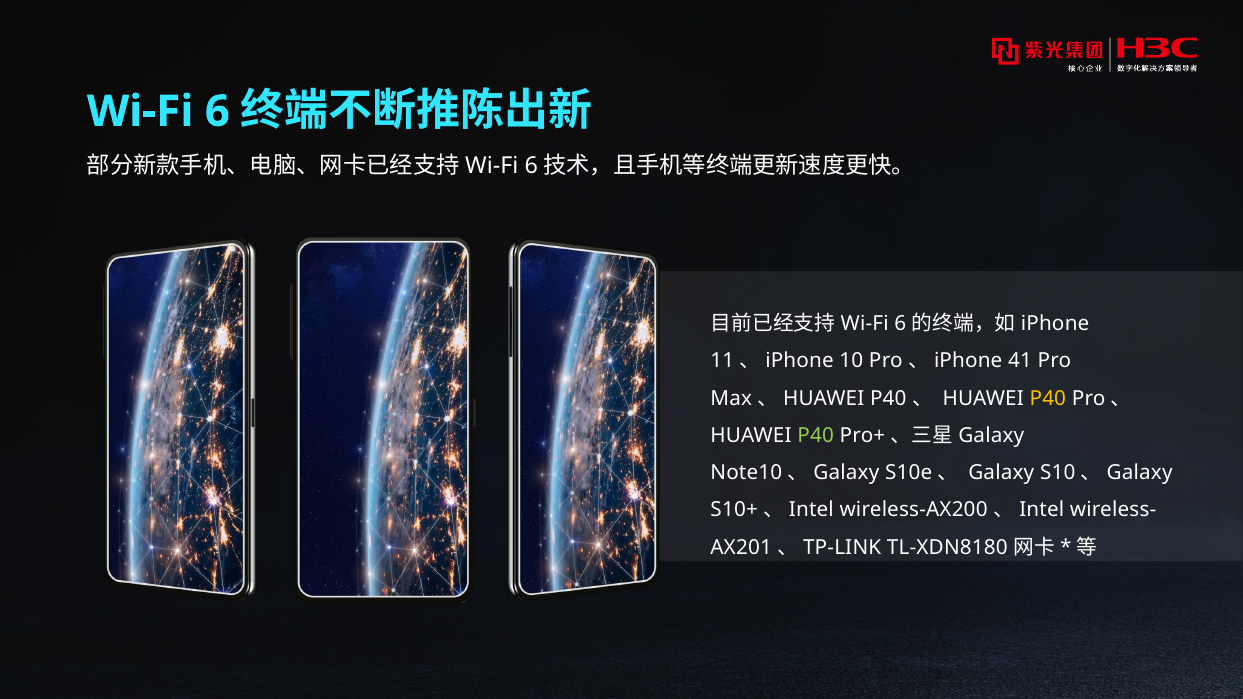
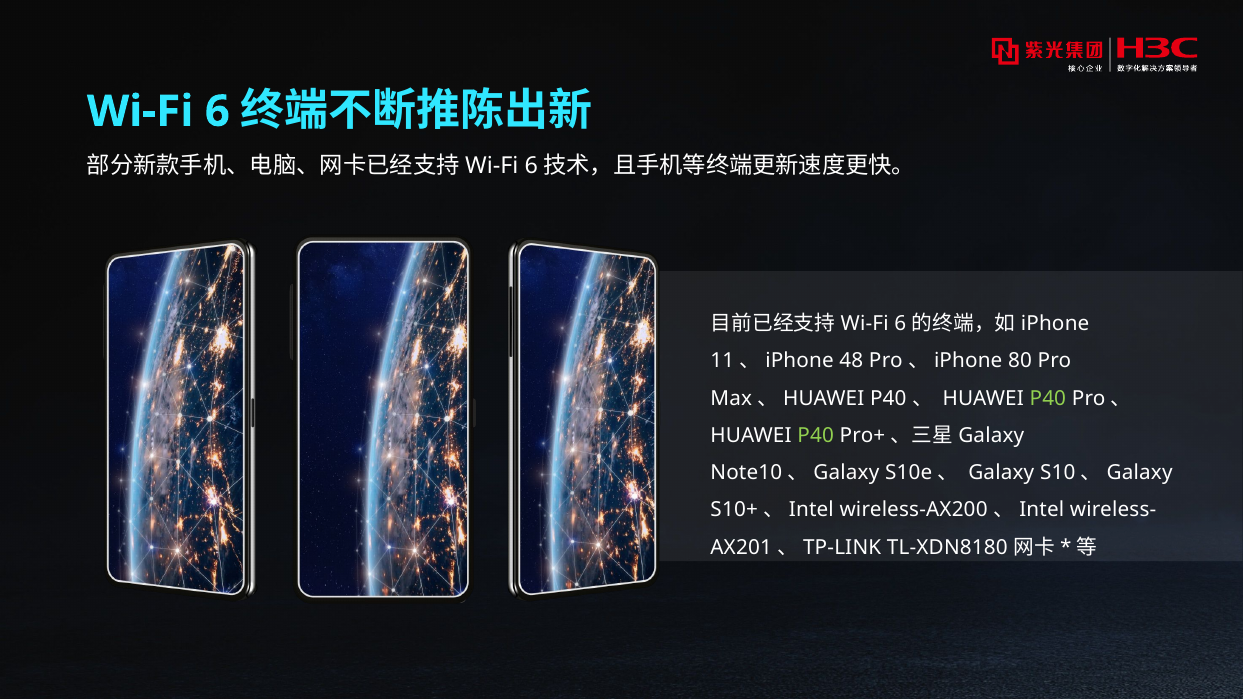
10: 10 -> 48 (851, 361)
41: 41 -> 80 (1020, 361)
P40 colour: yellow -> light green (1048, 398)
